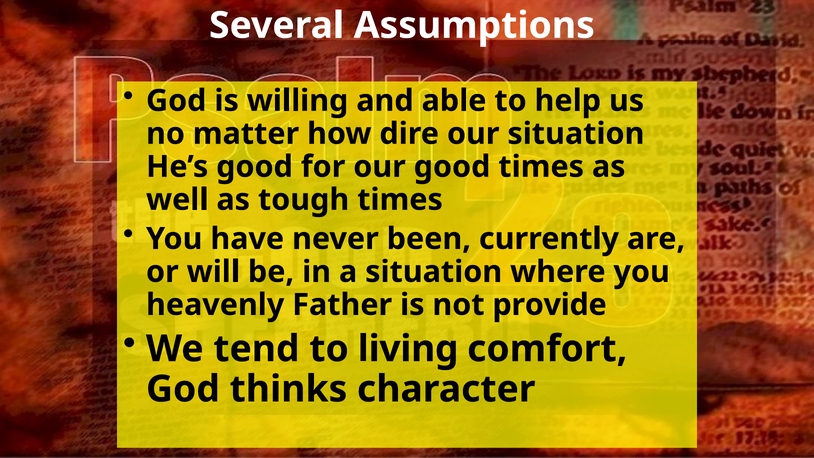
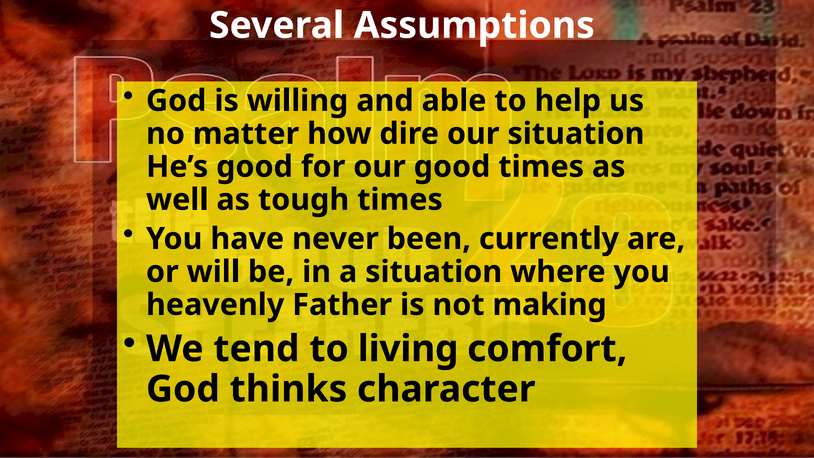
provide: provide -> making (550, 305)
